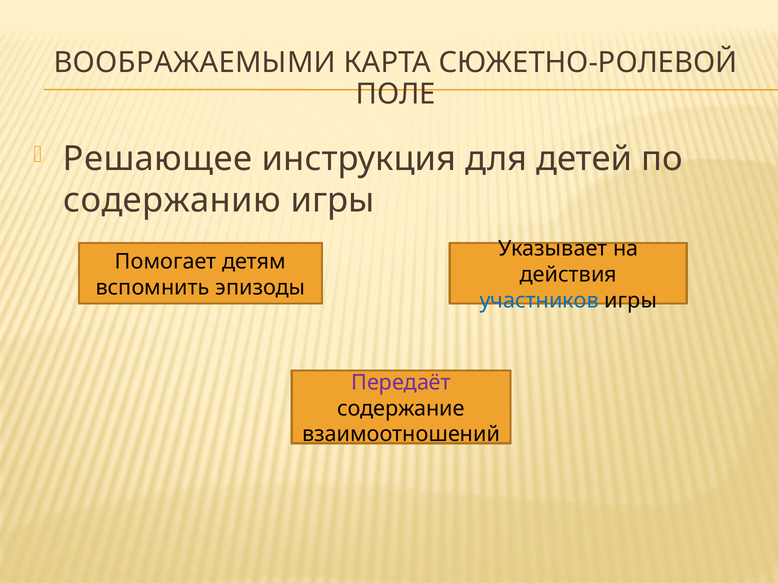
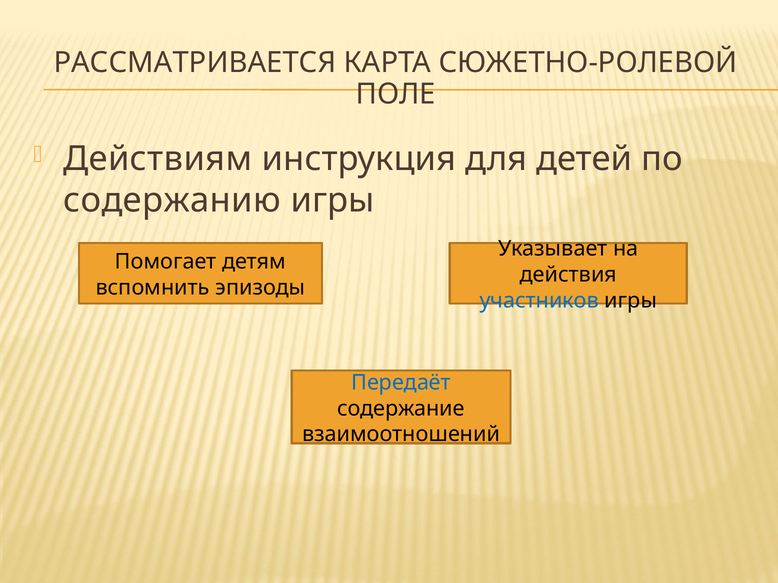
ВООБРАЖАЕМЫМИ: ВООБРАЖАЕМЫМИ -> РАССМАТРИВАЕТСЯ (195, 63)
Решающее: Решающее -> Действиям (158, 159)
Передаёт colour: purple -> blue (401, 383)
